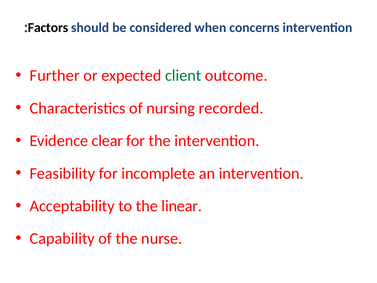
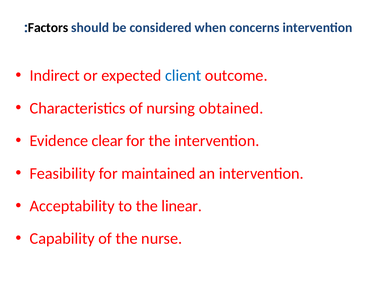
Further: Further -> Indirect (55, 76)
client colour: green -> blue (183, 76)
recorded: recorded -> obtained (231, 108)
incomplete: incomplete -> maintained (158, 173)
